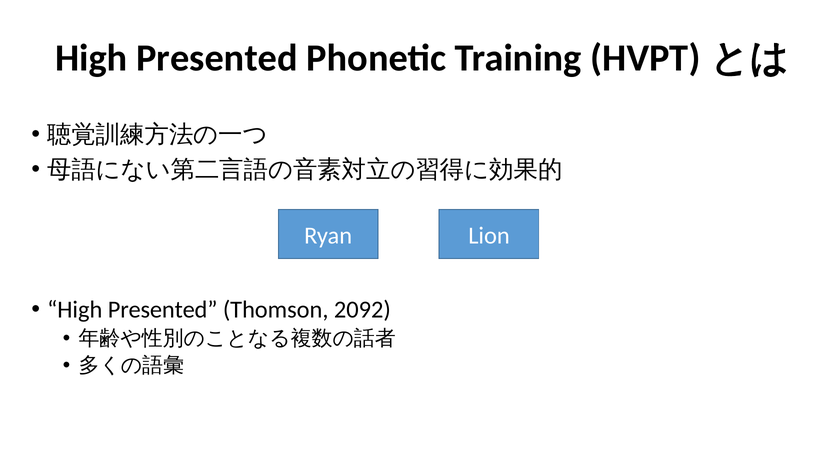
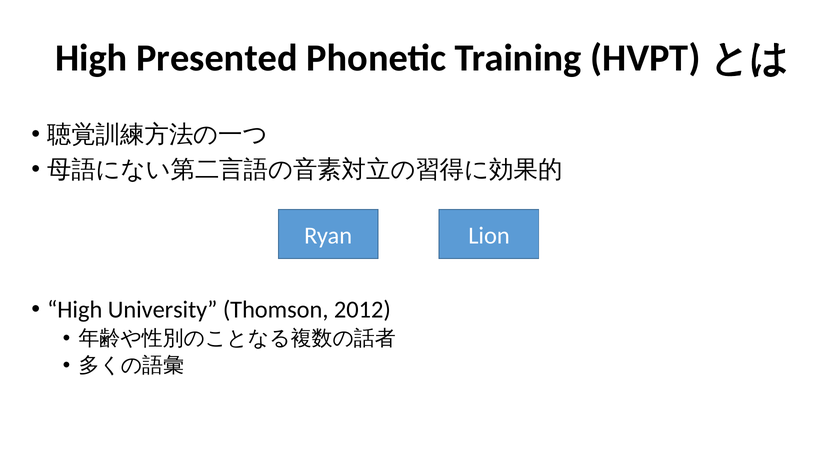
Presented: Presented -> University (163, 310)
2092: 2092 -> 2012 (362, 310)
